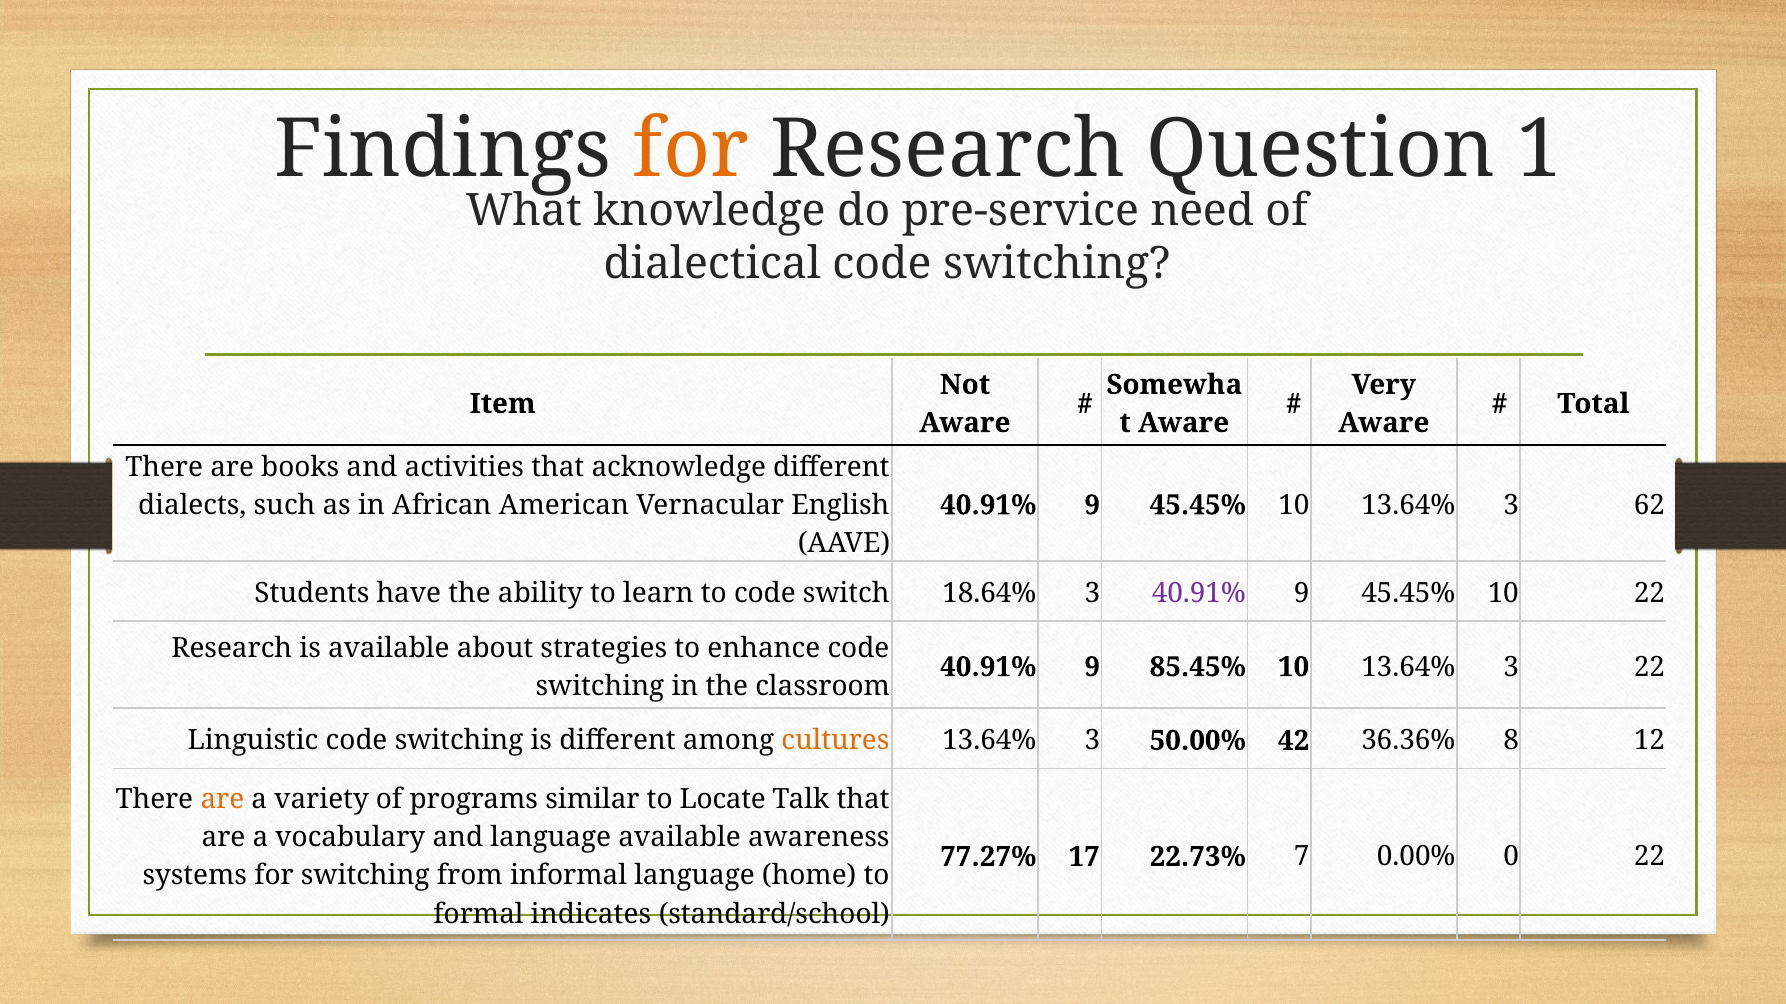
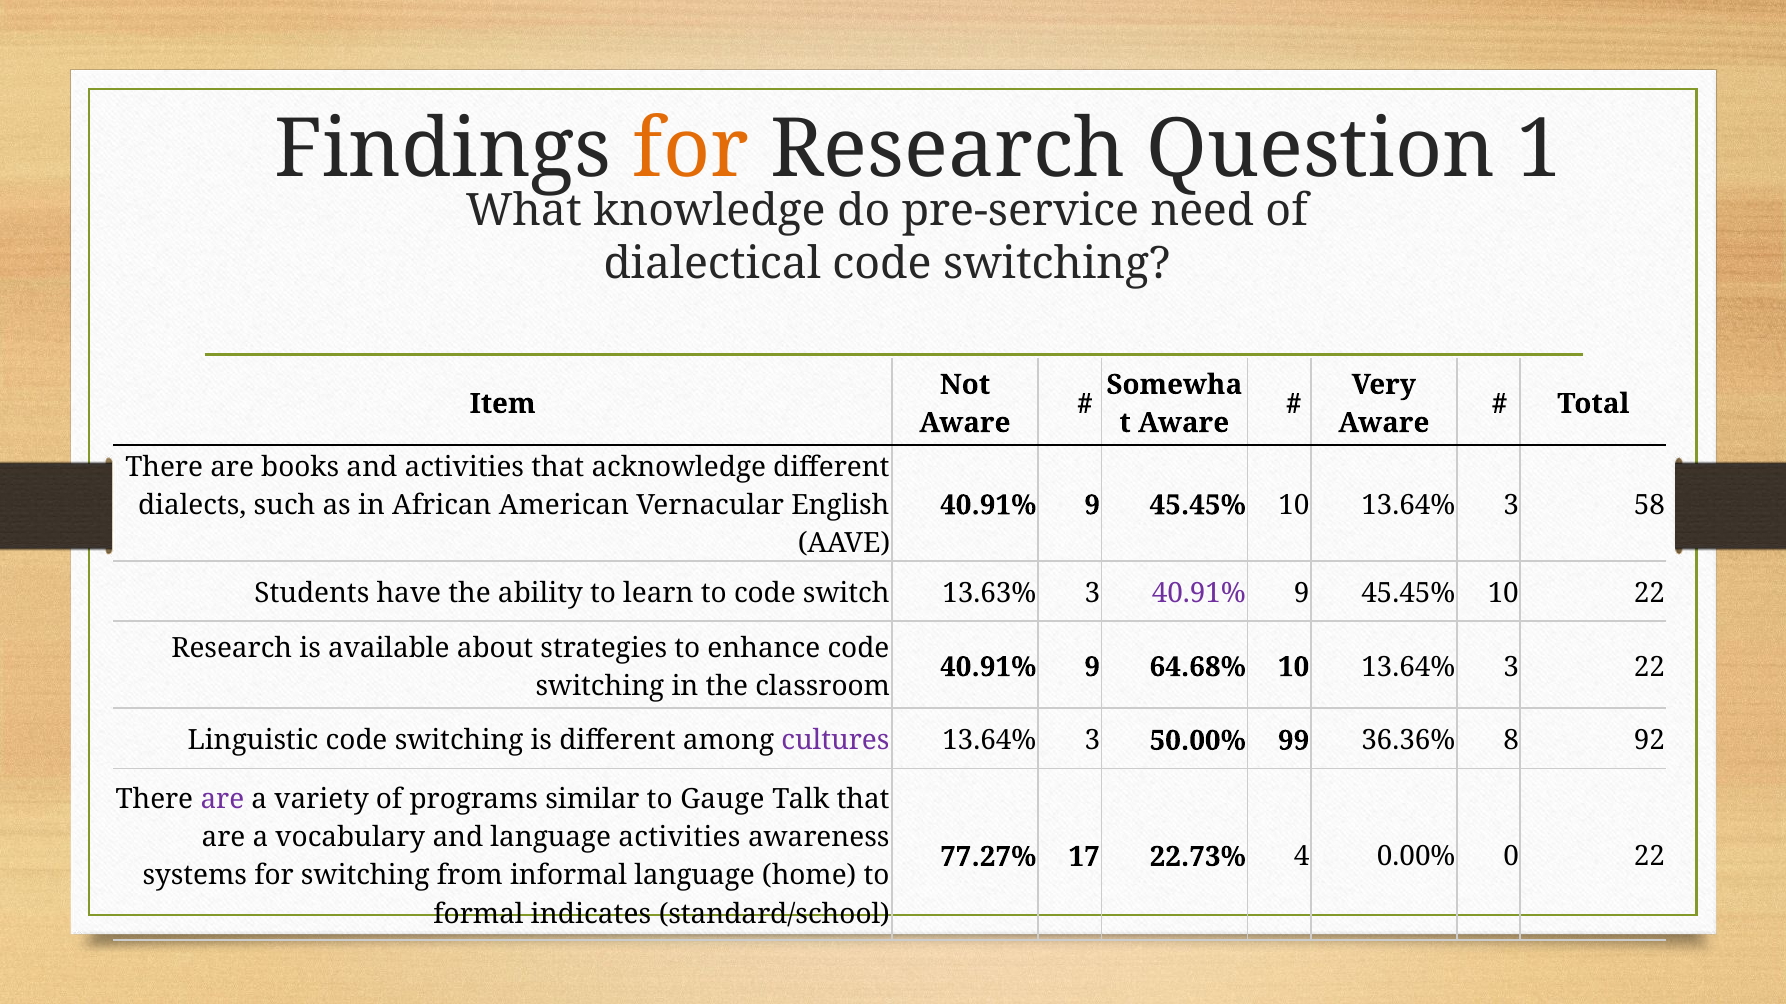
62: 62 -> 58 (1649, 505)
18.64%: 18.64% -> 13.63% (989, 594)
85.45%: 85.45% -> 64.68% (1198, 667)
cultures colour: orange -> purple (835, 741)
42: 42 -> 99 (1294, 741)
12: 12 -> 92 (1649, 741)
are colour: orange -> purple (222, 800)
Locate: Locate -> Gauge (722, 800)
language available: available -> activities (679, 838)
7: 7 -> 4 (1302, 857)
